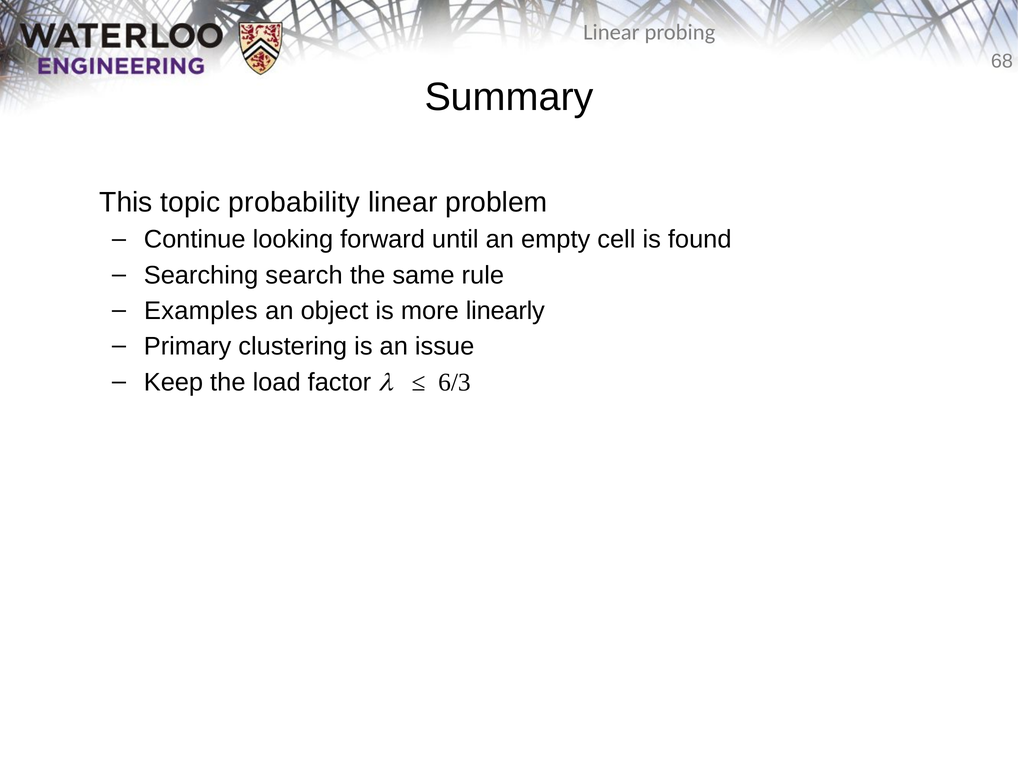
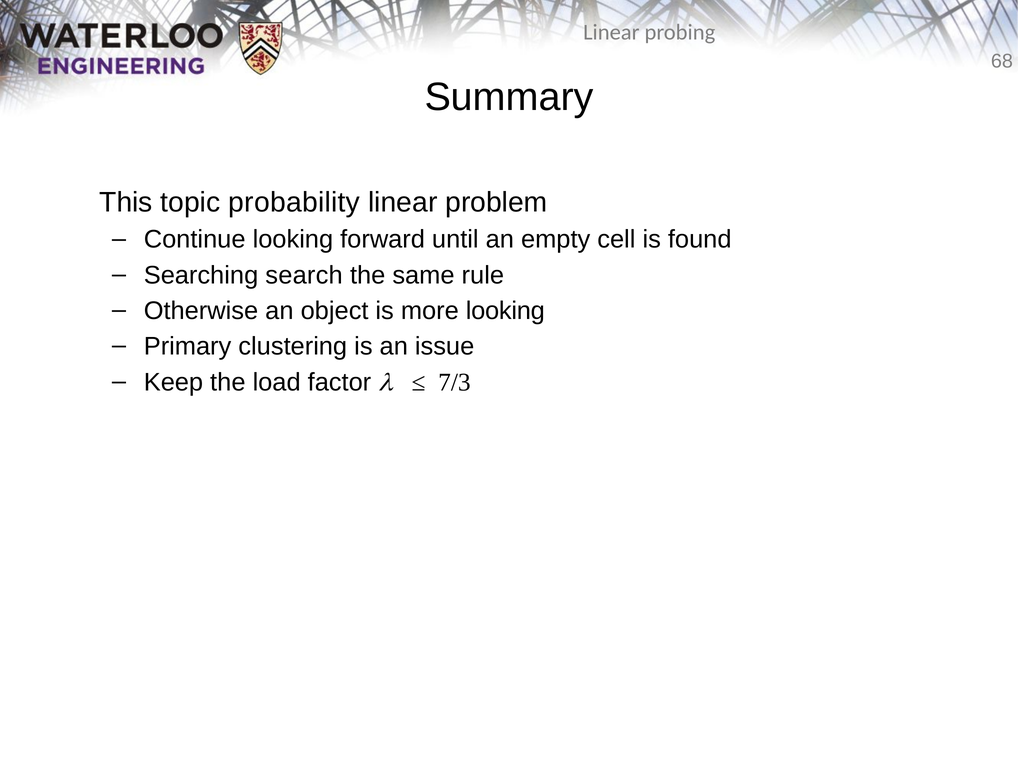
Examples: Examples -> Otherwise (201, 311)
more linearly: linearly -> looking (505, 311)
6/3: 6/3 -> 7/3 (454, 382)
